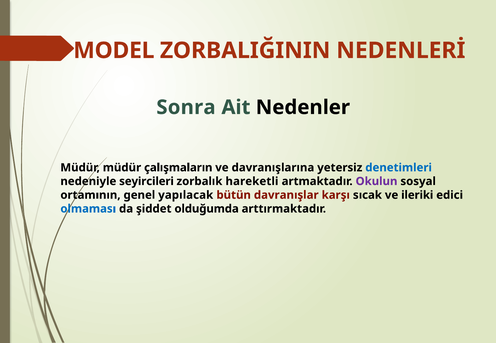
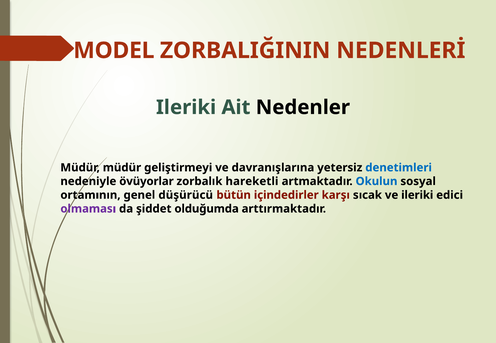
Sonra: Sonra -> Ileriki (186, 107)
çalışmaların: çalışmaların -> geliştirmeyi (178, 168)
seyircileri: seyircileri -> övüyorlar (146, 182)
Okulun colour: purple -> blue (376, 182)
yapılacak: yapılacak -> düşürücü (186, 195)
davranışlar: davranışlar -> içindedirler (286, 195)
olmaması colour: blue -> purple (88, 209)
